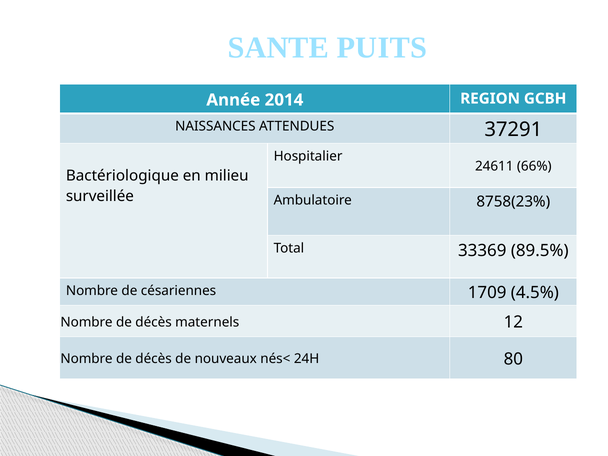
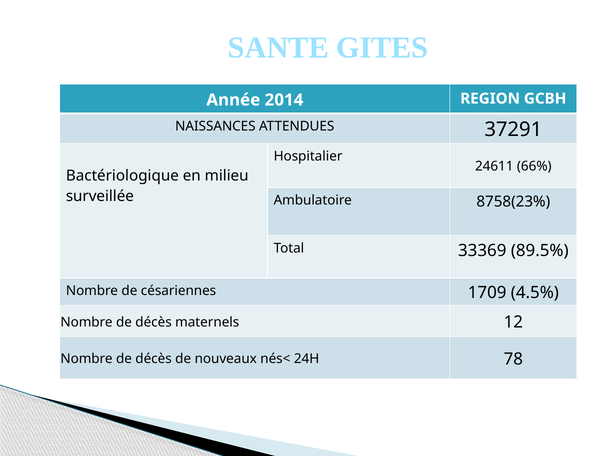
PUITS: PUITS -> GITES (382, 48)
80: 80 -> 78 (513, 359)
